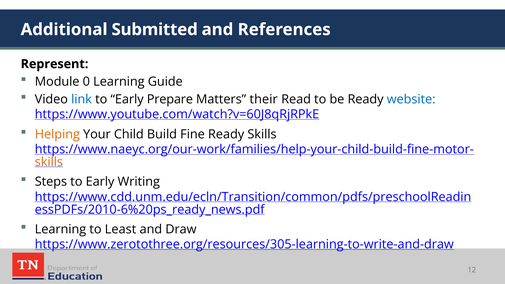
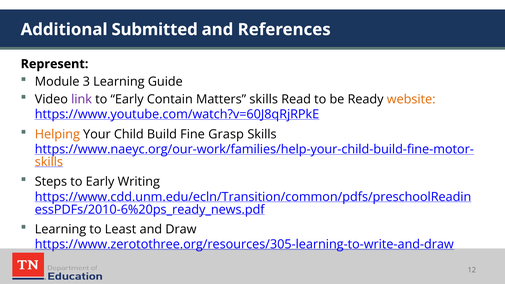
0: 0 -> 3 (86, 82)
link colour: blue -> purple (82, 99)
Prepare: Prepare -> Contain (170, 99)
Matters their: their -> skills (264, 99)
website colour: blue -> orange (411, 99)
Fine Ready: Ready -> Grasp (226, 134)
